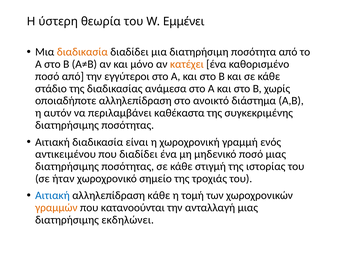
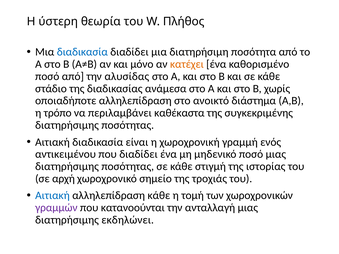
Εμμένει: Εμμένει -> Πλήθος (184, 22)
διαδικασία colour: orange -> blue (82, 52)
εγγύτεροι: εγγύτεροι -> αλυσίδας (127, 76)
αυτόν: αυτόν -> τρόπο (58, 113)
ήταν: ήταν -> αρχή (63, 179)
γραμμών colour: orange -> purple (56, 208)
